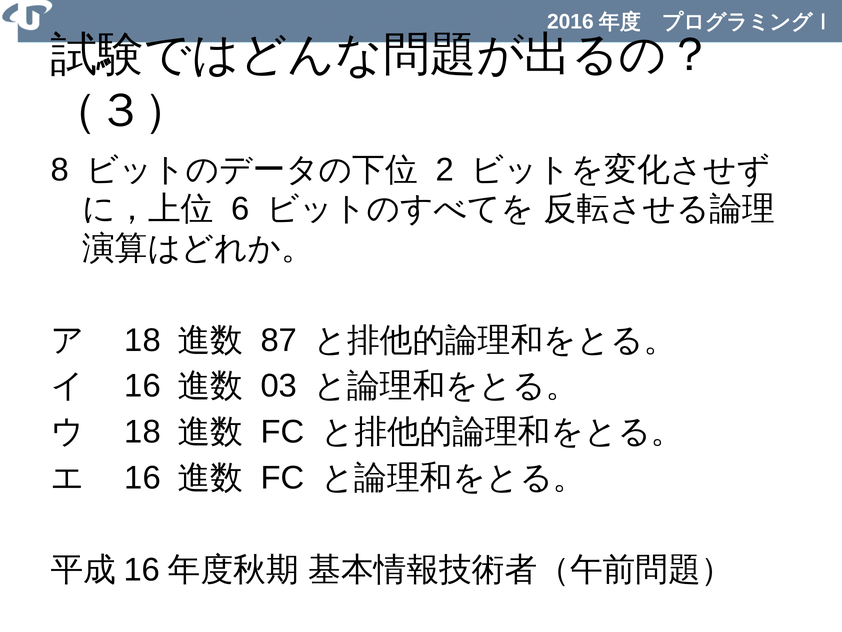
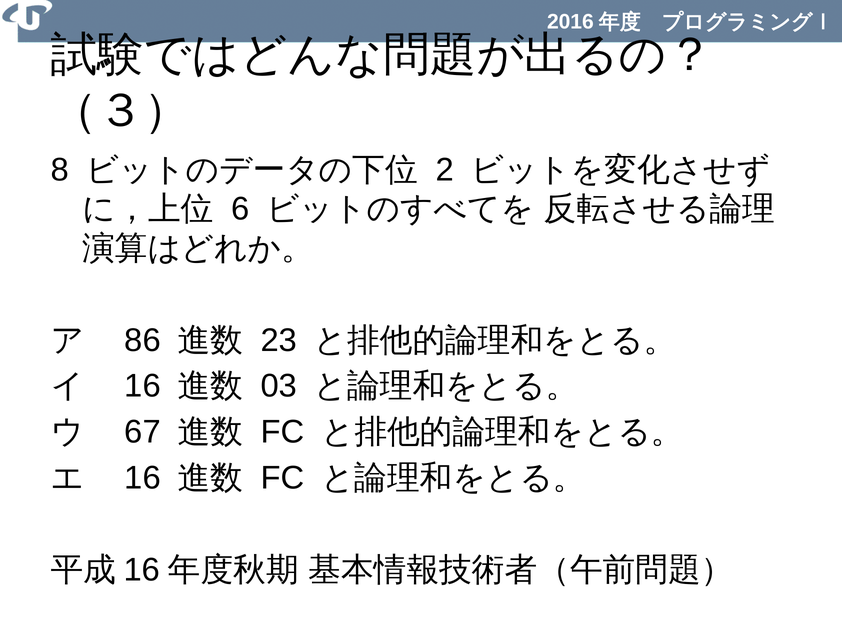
18: 18 -> 86 (143, 340)
87: 87 -> 23 (279, 340)
18: 18 -> 67 (143, 432)
